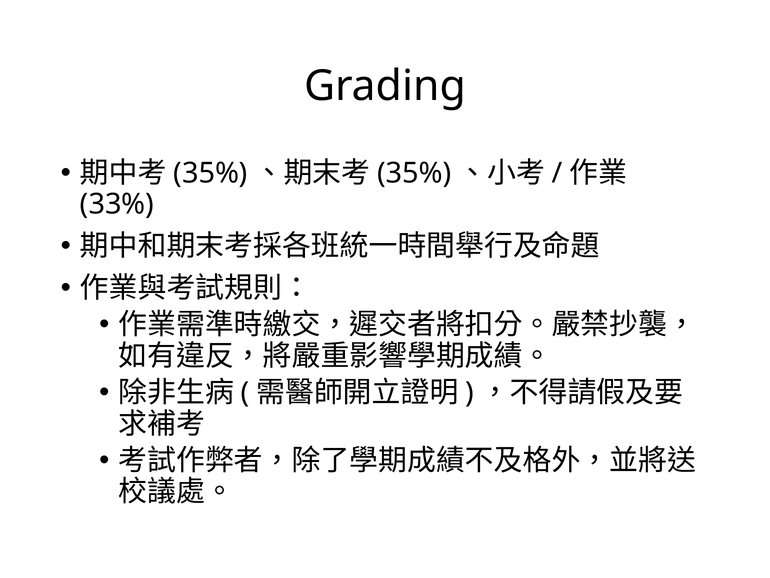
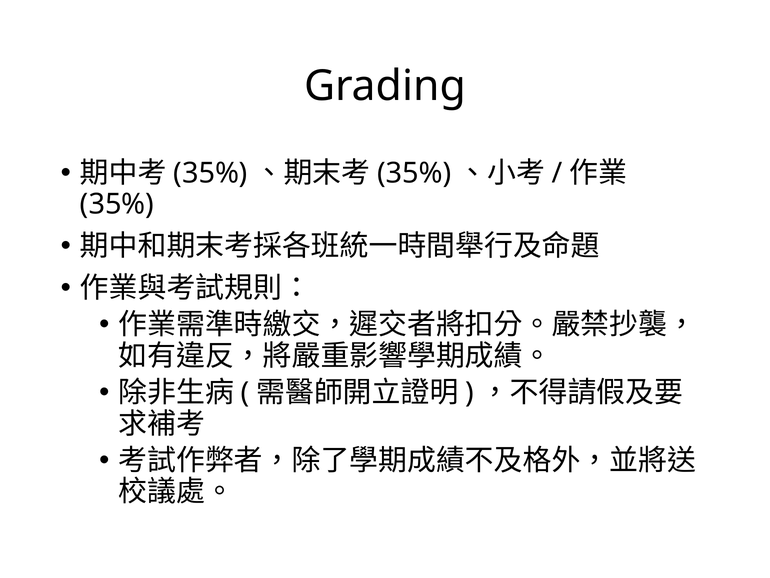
33%: 33% -> 35% (117, 204)
